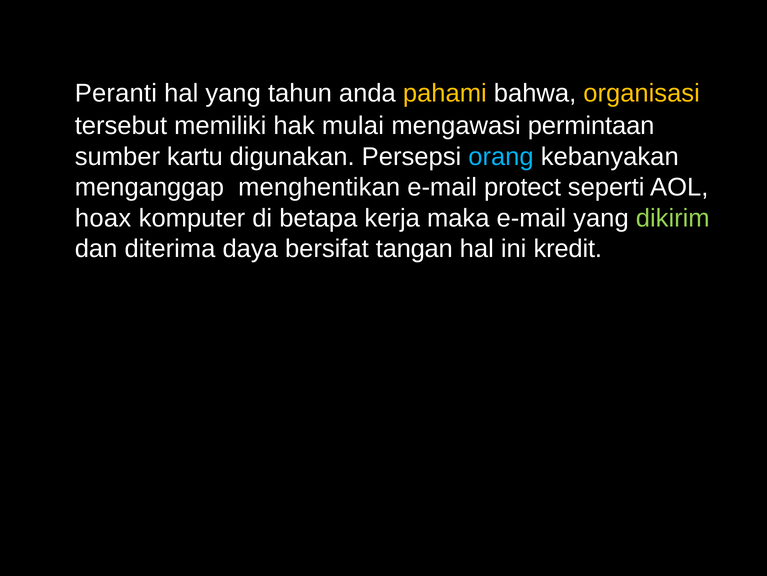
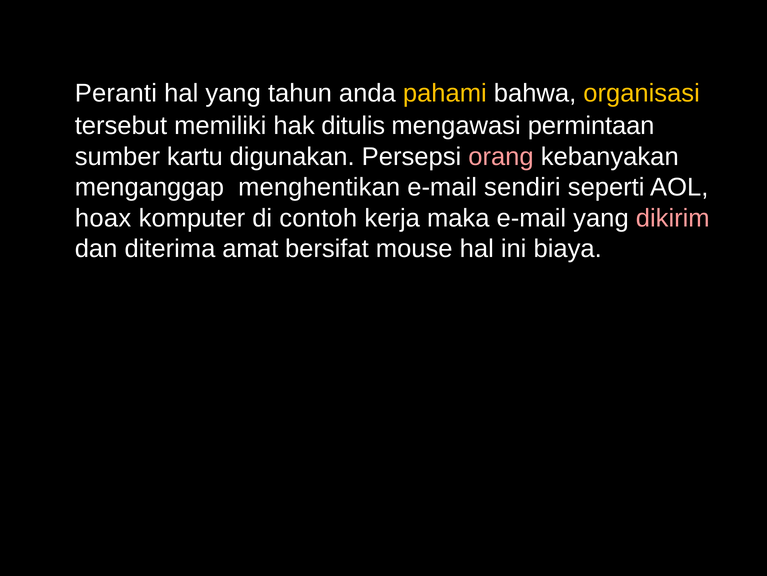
mulai: mulai -> ditulis (353, 126)
orang colour: light blue -> pink (501, 156)
protect: protect -> sendiri (522, 187)
betapa: betapa -> contoh (318, 218)
dikirim colour: light green -> pink (673, 218)
daya: daya -> amat (250, 249)
tangan: tangan -> mouse (414, 249)
kredit: kredit -> biaya (568, 249)
